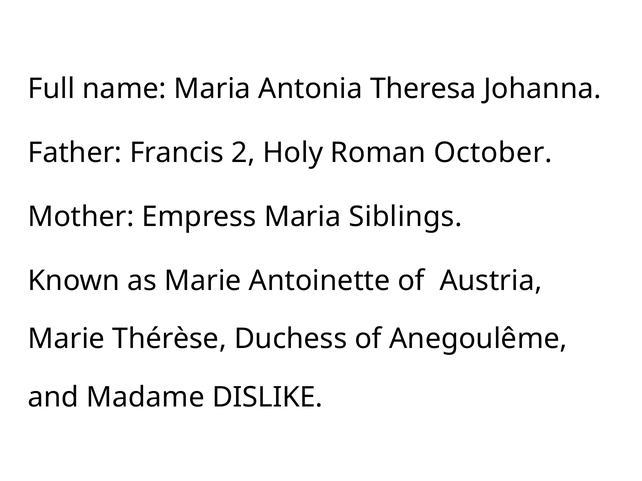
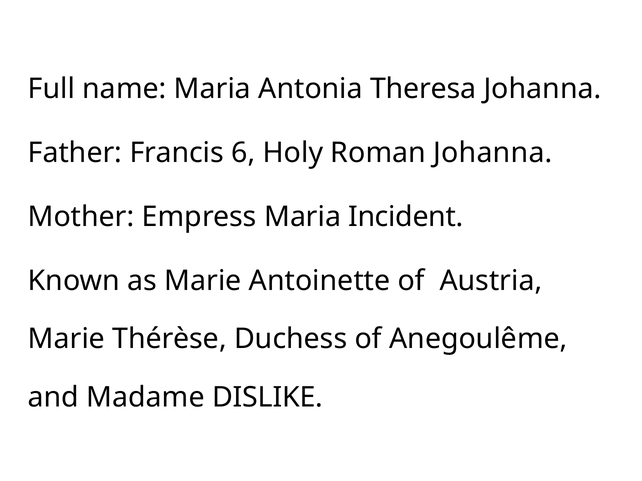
2: 2 -> 6 (243, 153)
Roman October: October -> Johanna (493, 153)
Siblings: Siblings -> Incident (406, 217)
